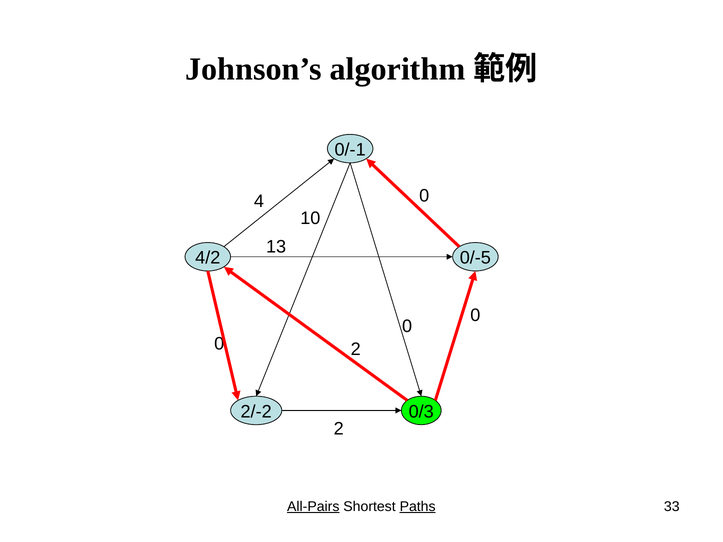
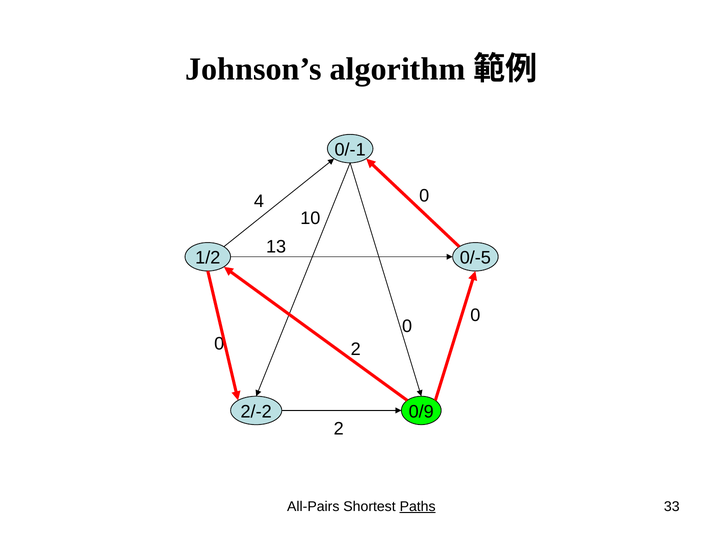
4/2: 4/2 -> 1/2 (208, 258)
0/3: 0/3 -> 0/9 (421, 412)
All-Pairs underline: present -> none (313, 507)
